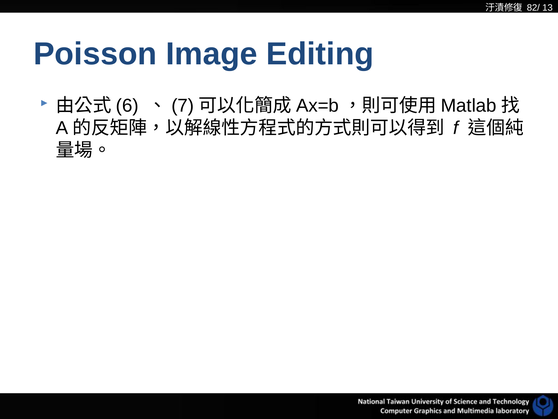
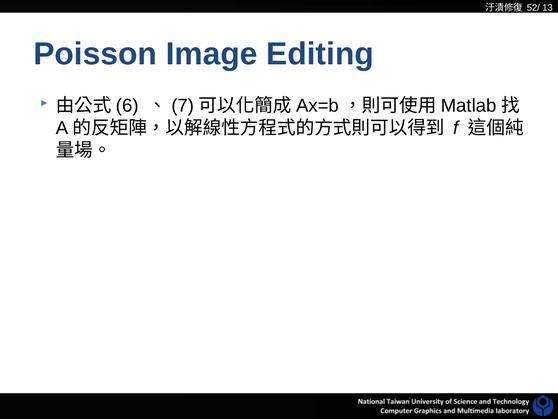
82/: 82/ -> 52/ (533, 8)
